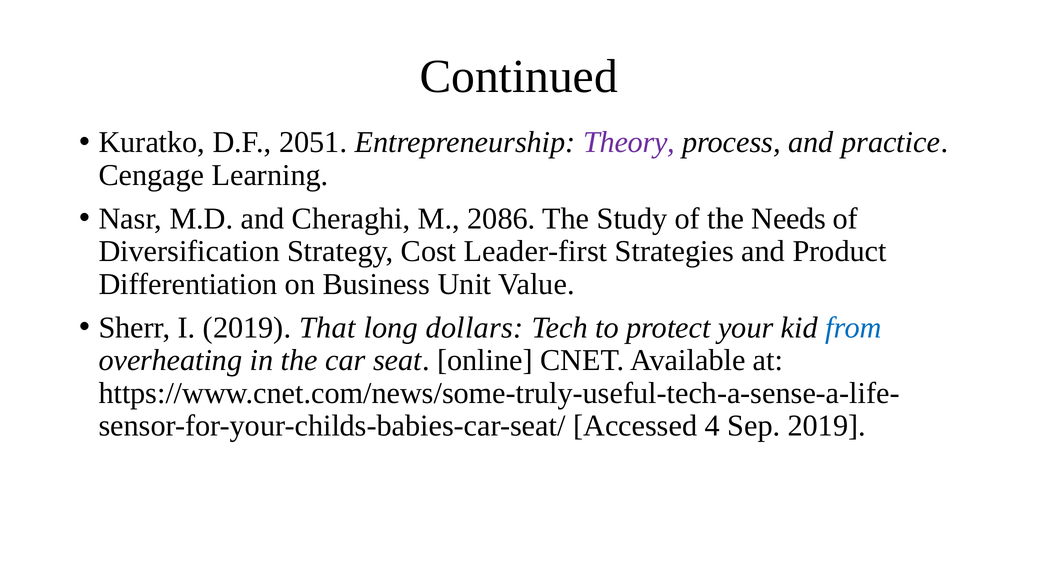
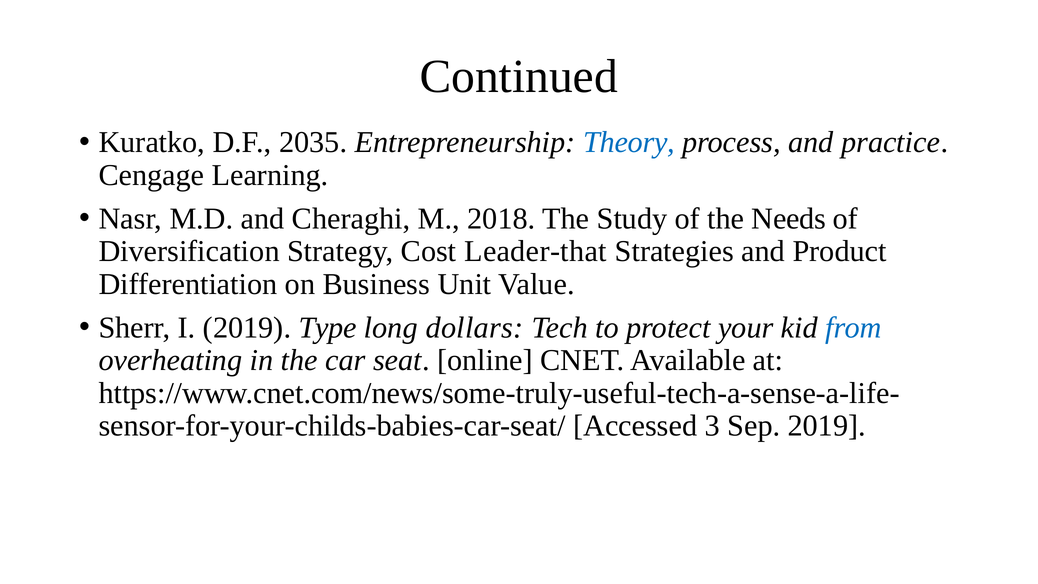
2051: 2051 -> 2035 (313, 142)
Theory colour: purple -> blue (629, 142)
2086: 2086 -> 2018 (501, 219)
Leader-first: Leader-first -> Leader-that (535, 251)
That: That -> Type (328, 328)
4: 4 -> 3 (712, 426)
